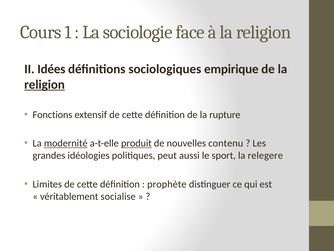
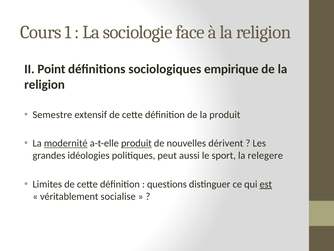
Idées: Idées -> Point (51, 69)
religion underline: present -> none (45, 84)
Fonctions: Fonctions -> Semestre (52, 114)
la rupture: rupture -> produit (225, 114)
contenu: contenu -> dérivent (226, 143)
prophète: prophète -> questions (167, 184)
est underline: none -> present (266, 184)
